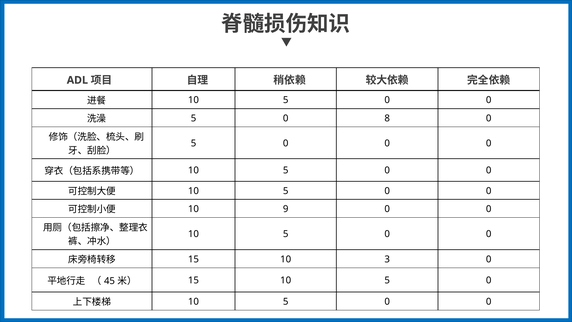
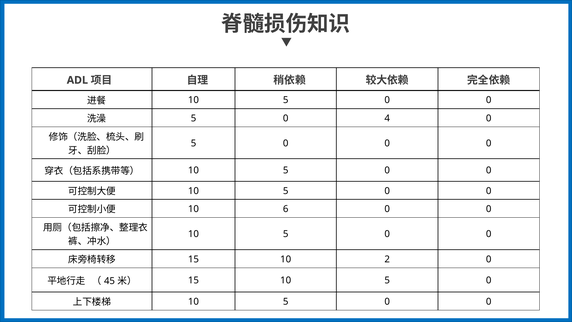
8: 8 -> 4 (387, 118)
9: 9 -> 6 (286, 209)
3: 3 -> 2 (387, 259)
